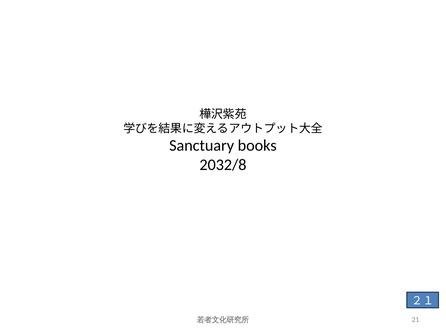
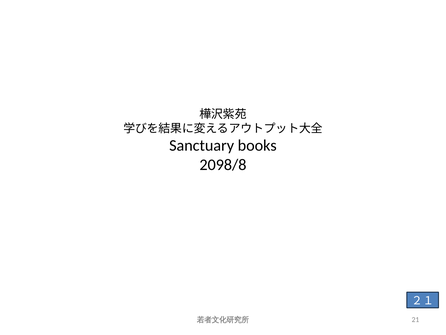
2032/8: 2032/8 -> 2098/8 (223, 165)
